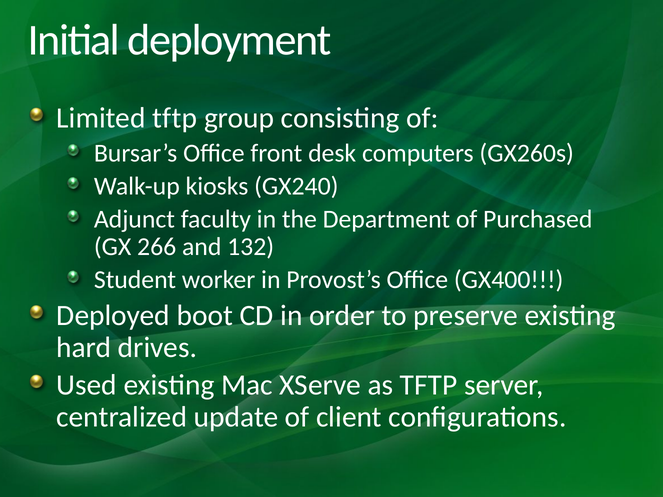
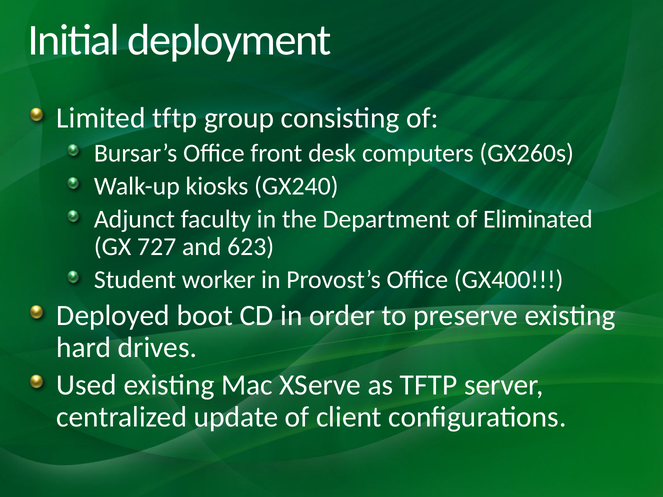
Purchased: Purchased -> Eliminated (538, 219)
266: 266 -> 727 (157, 247)
132: 132 -> 623 (251, 247)
